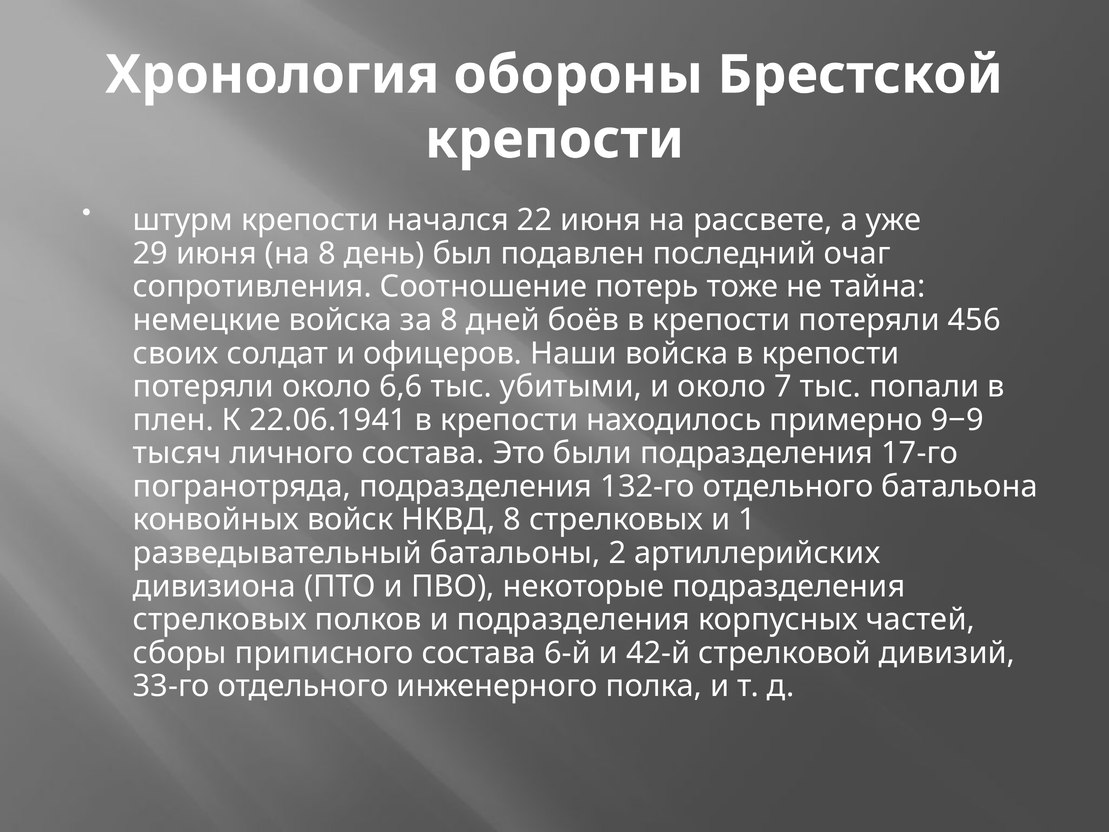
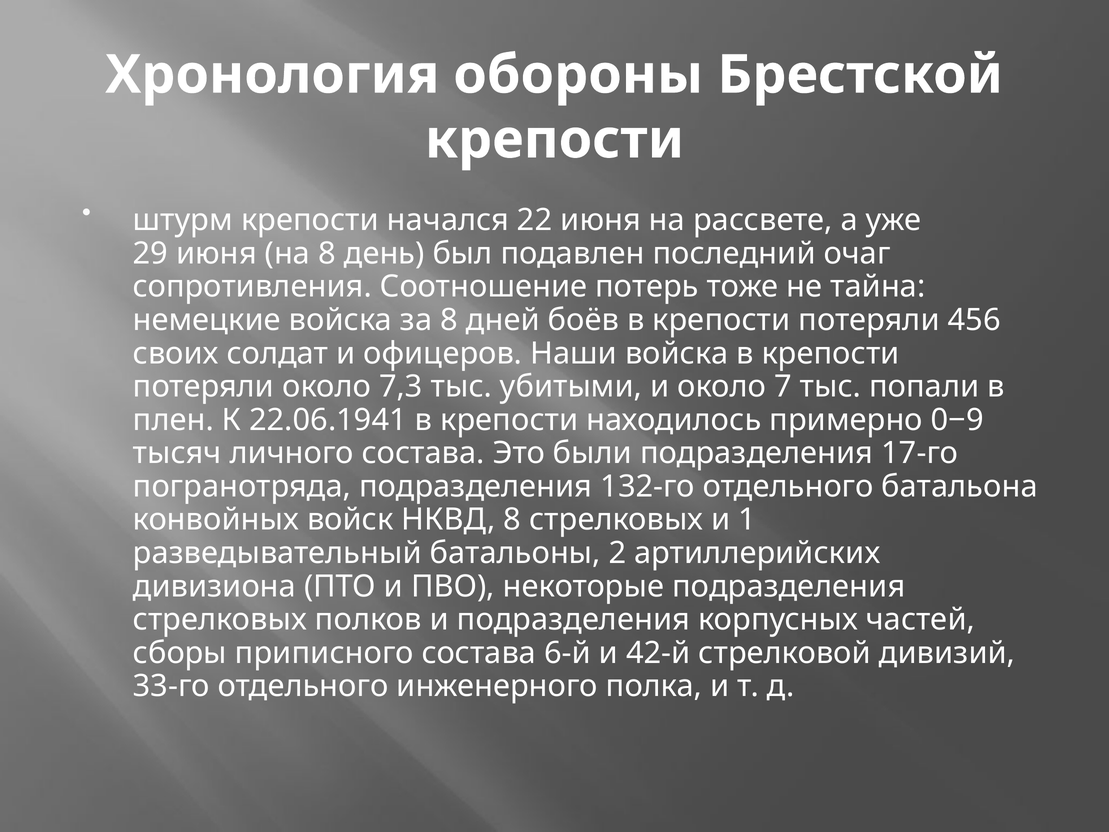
6,6: 6,6 -> 7,3 (401, 387)
9−9: 9−9 -> 0−9 (957, 420)
